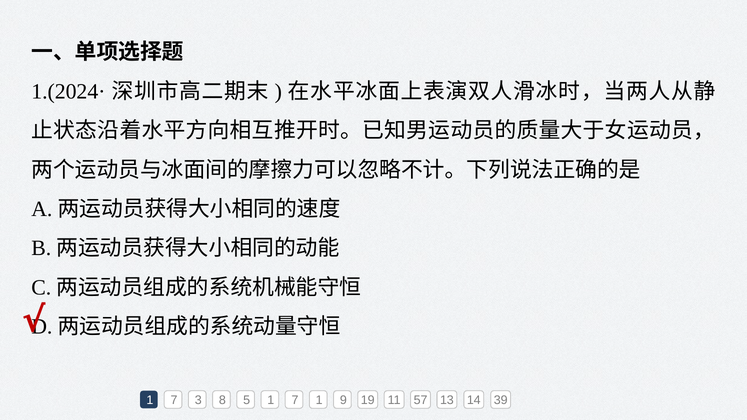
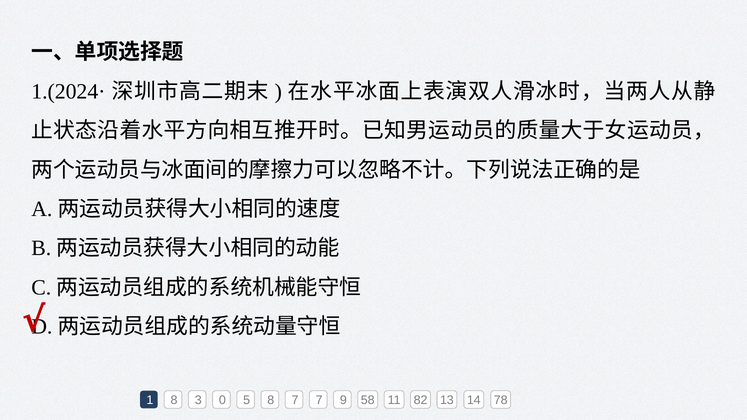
7: 7 -> 8 (174, 401)
8: 8 -> 0 (222, 401)
5 1: 1 -> 8 (271, 401)
7 1: 1 -> 7 (319, 401)
19: 19 -> 58 (368, 401)
57: 57 -> 82 (421, 401)
39: 39 -> 78 (501, 401)
